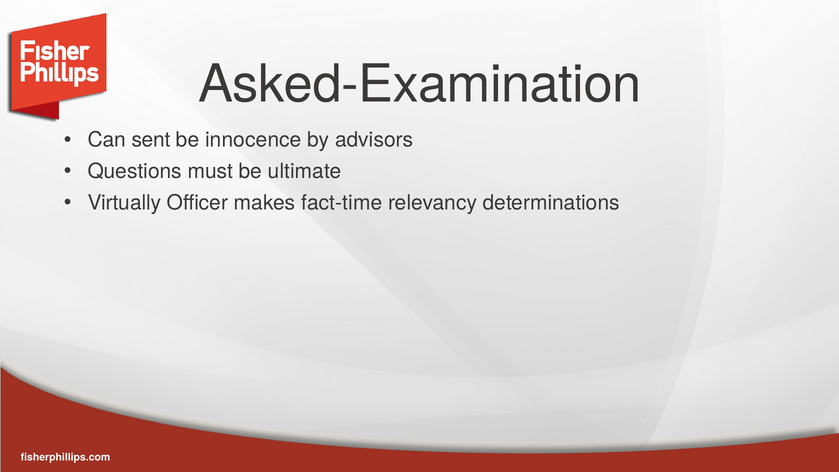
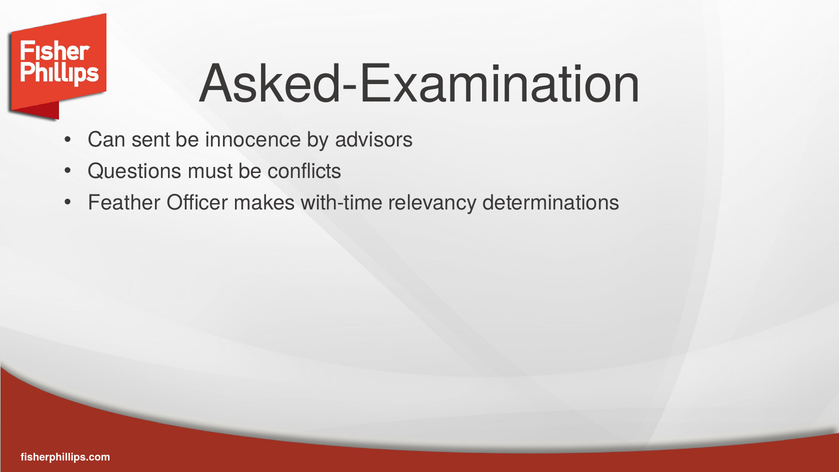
ultimate: ultimate -> conflicts (305, 171)
Virtually: Virtually -> Feather (124, 203)
fact-time: fact-time -> with-time (342, 203)
